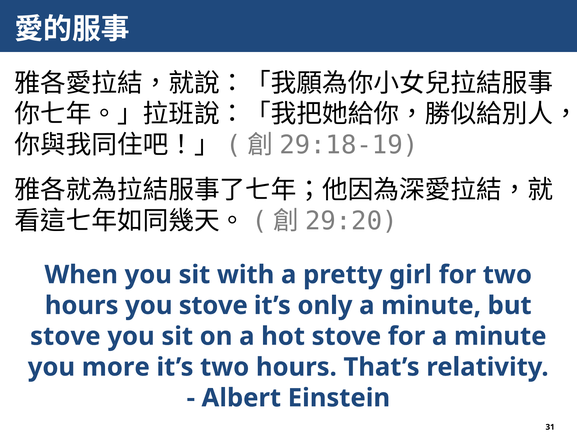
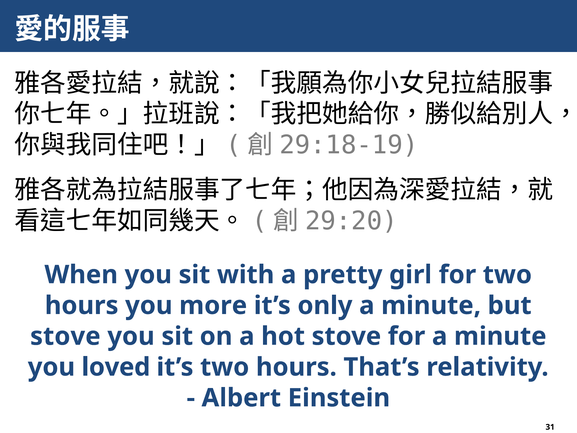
you stove: stove -> more (213, 305)
more: more -> loved (116, 367)
